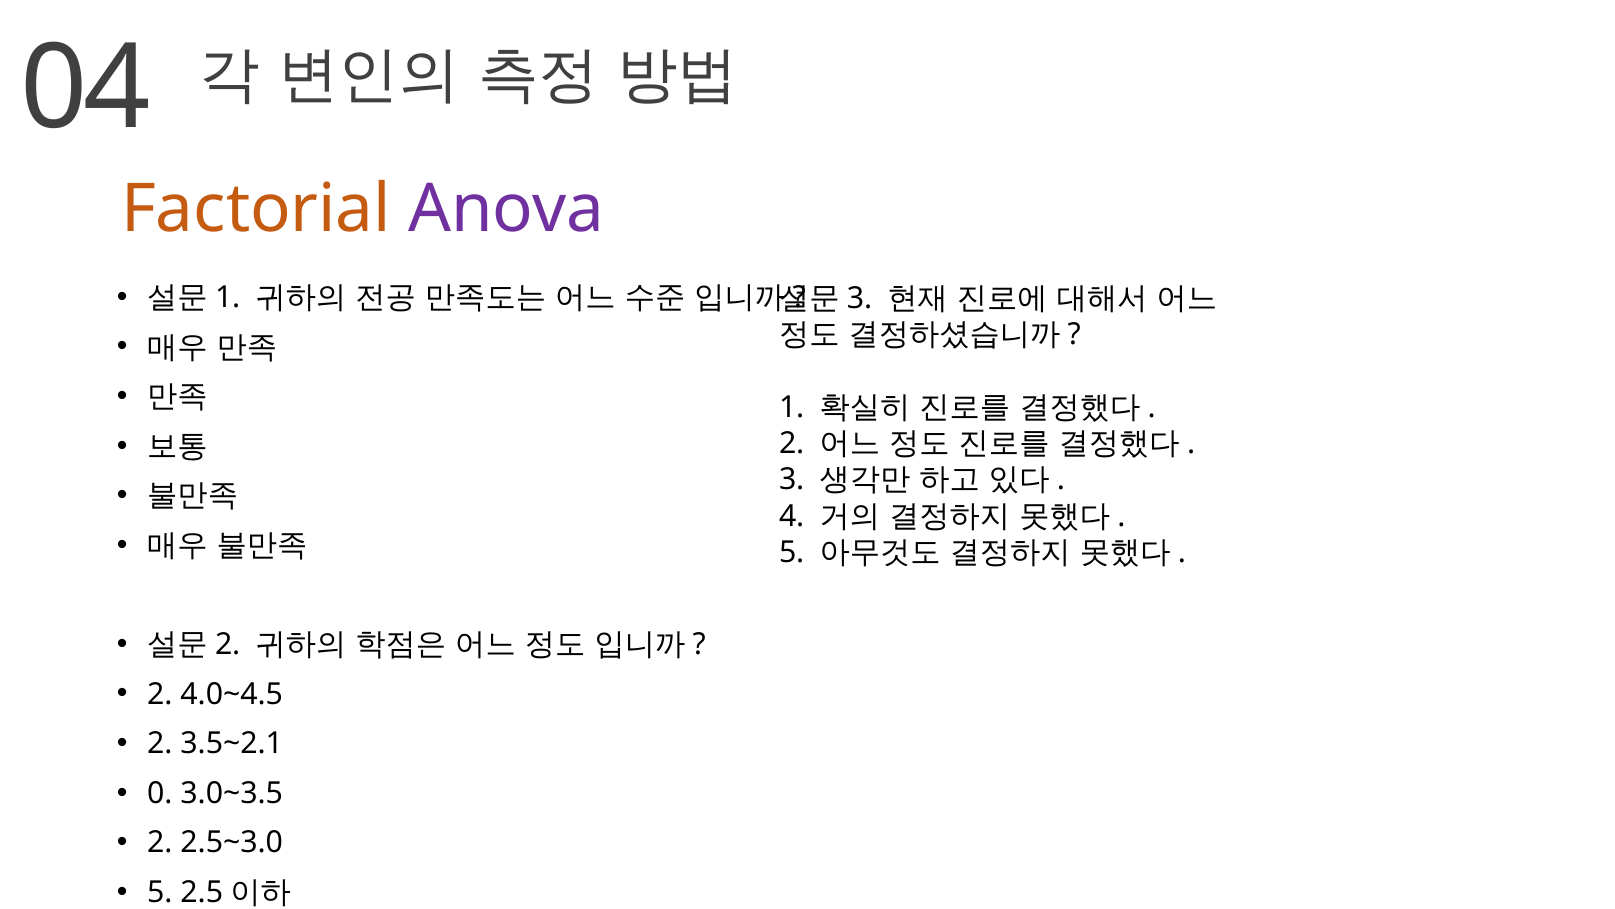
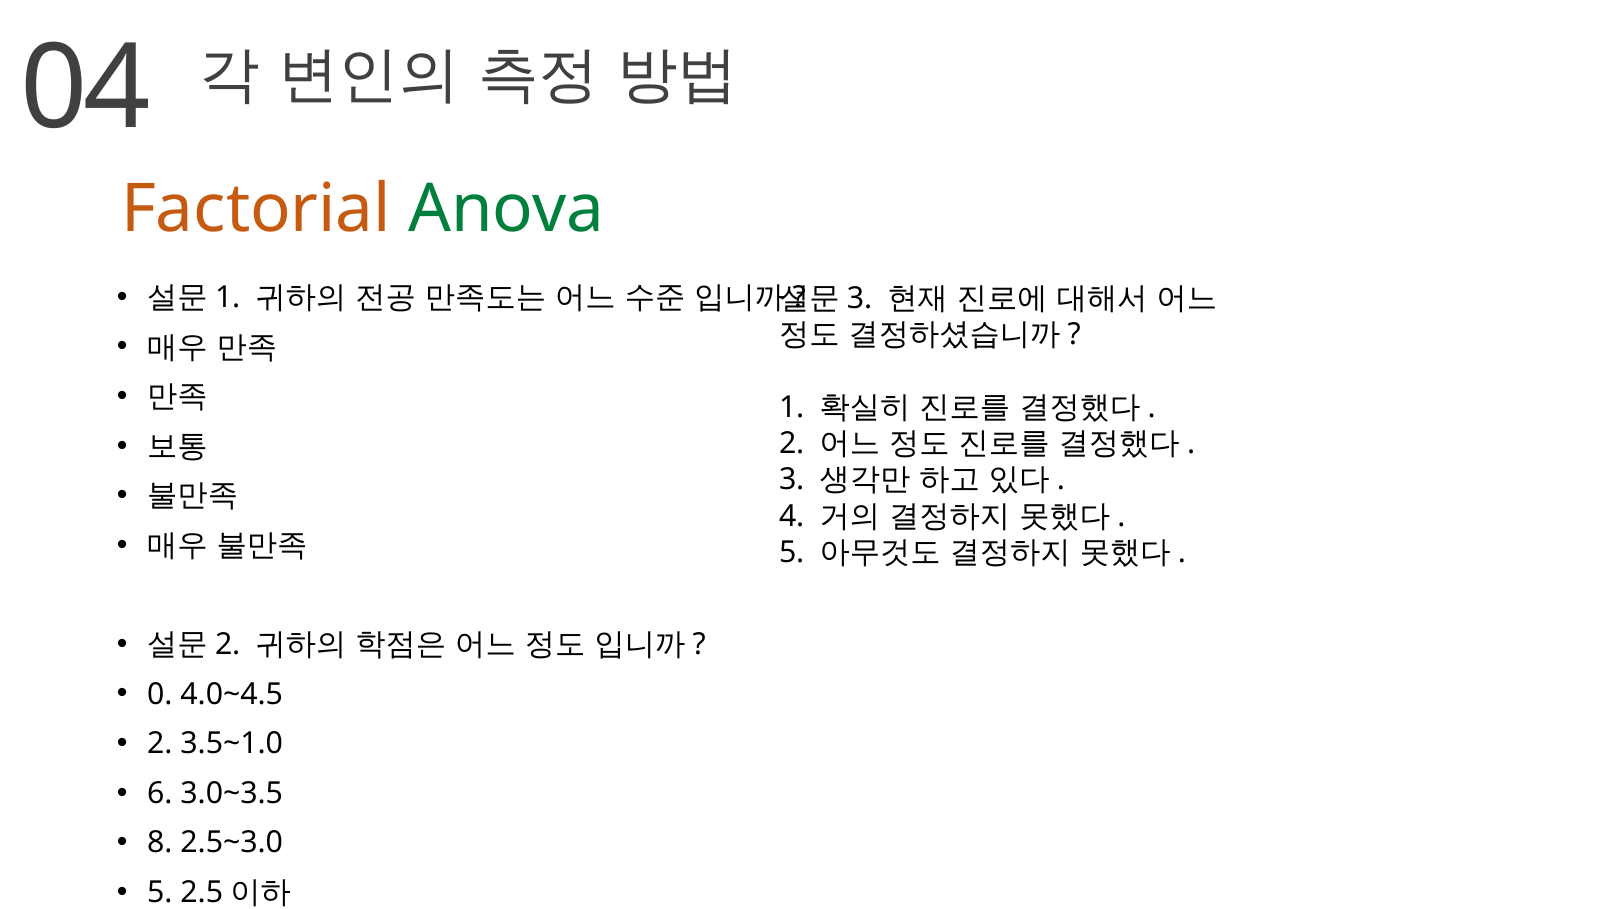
Anova colour: purple -> green (506, 210)
2: 2 -> 0 (160, 694)
3.5~2.1: 3.5~2.1 -> 3.5~1.0 (232, 743)
0: 0 -> 6 (160, 793)
2: 2 -> 8 (160, 842)
